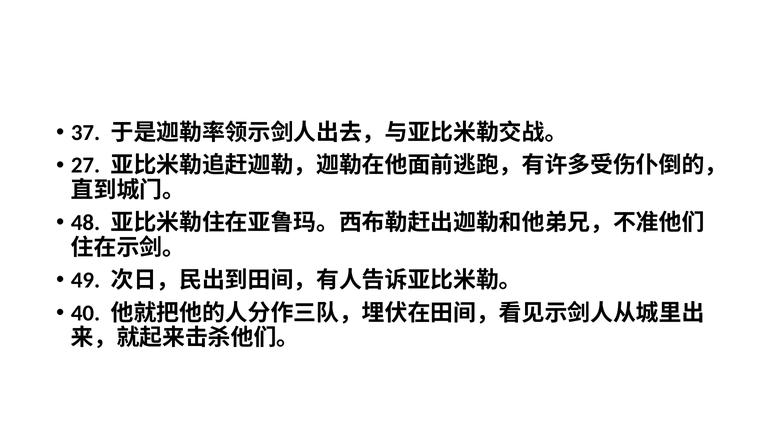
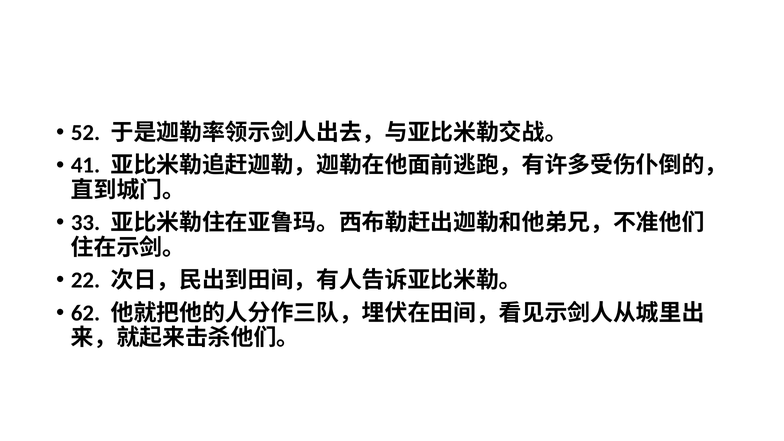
37: 37 -> 52 (86, 133)
27: 27 -> 41 (86, 165)
48: 48 -> 33 (86, 223)
49: 49 -> 22 (86, 280)
40: 40 -> 62 (86, 313)
